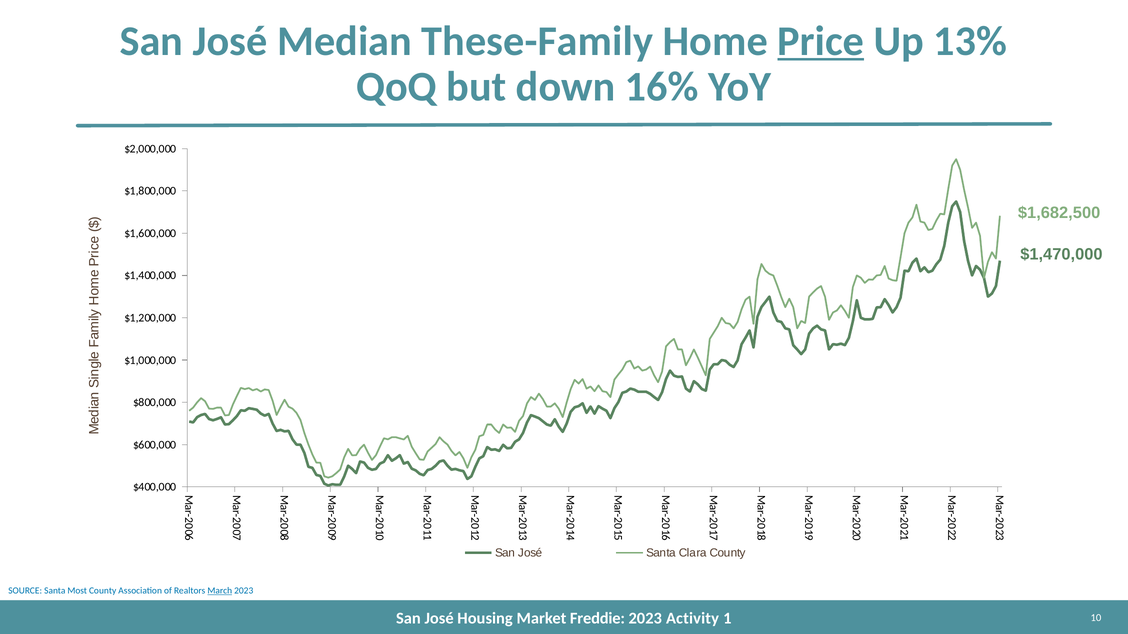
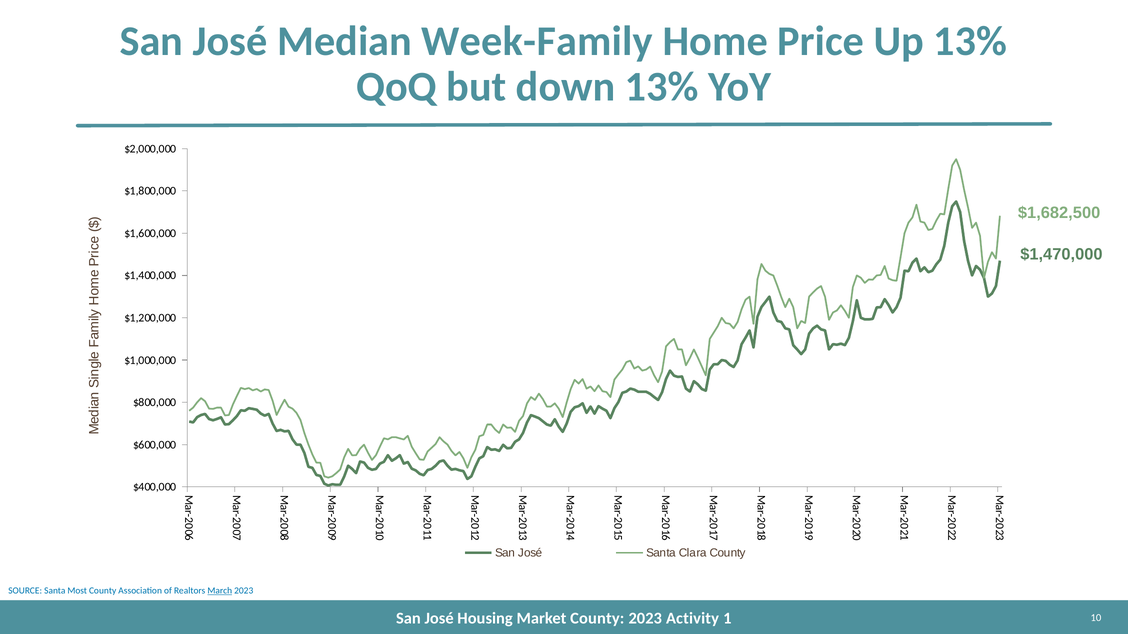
These-Family: These-Family -> Week-Family (537, 41)
Price underline: present -> none (821, 41)
down 16%: 16% -> 13% (662, 87)
Market Freddie: Freddie -> County (597, 619)
